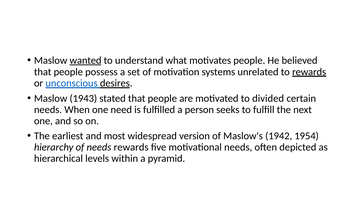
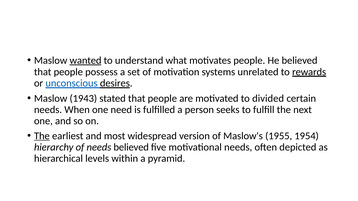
The underline: none -> present (42, 136)
1942: 1942 -> 1955 (279, 136)
needs rewards: rewards -> believed (131, 147)
